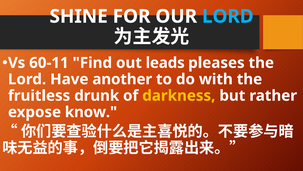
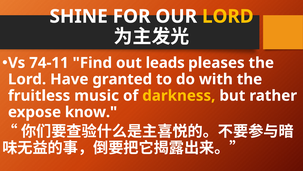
LORD colour: light blue -> yellow (228, 16)
60-11: 60-11 -> 74-11 (49, 63)
another: another -> granted (122, 79)
drunk: drunk -> music (97, 95)
